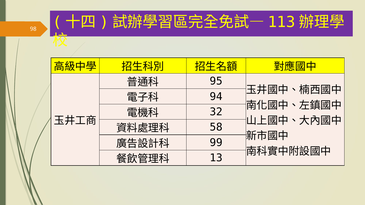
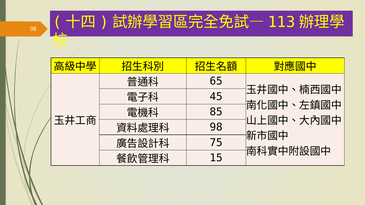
95: 95 -> 65 (216, 81)
94: 94 -> 45 (216, 97)
32: 32 -> 85 (216, 112)
58: 58 -> 98 (216, 127)
99: 99 -> 75 (216, 143)
13: 13 -> 15 (216, 158)
